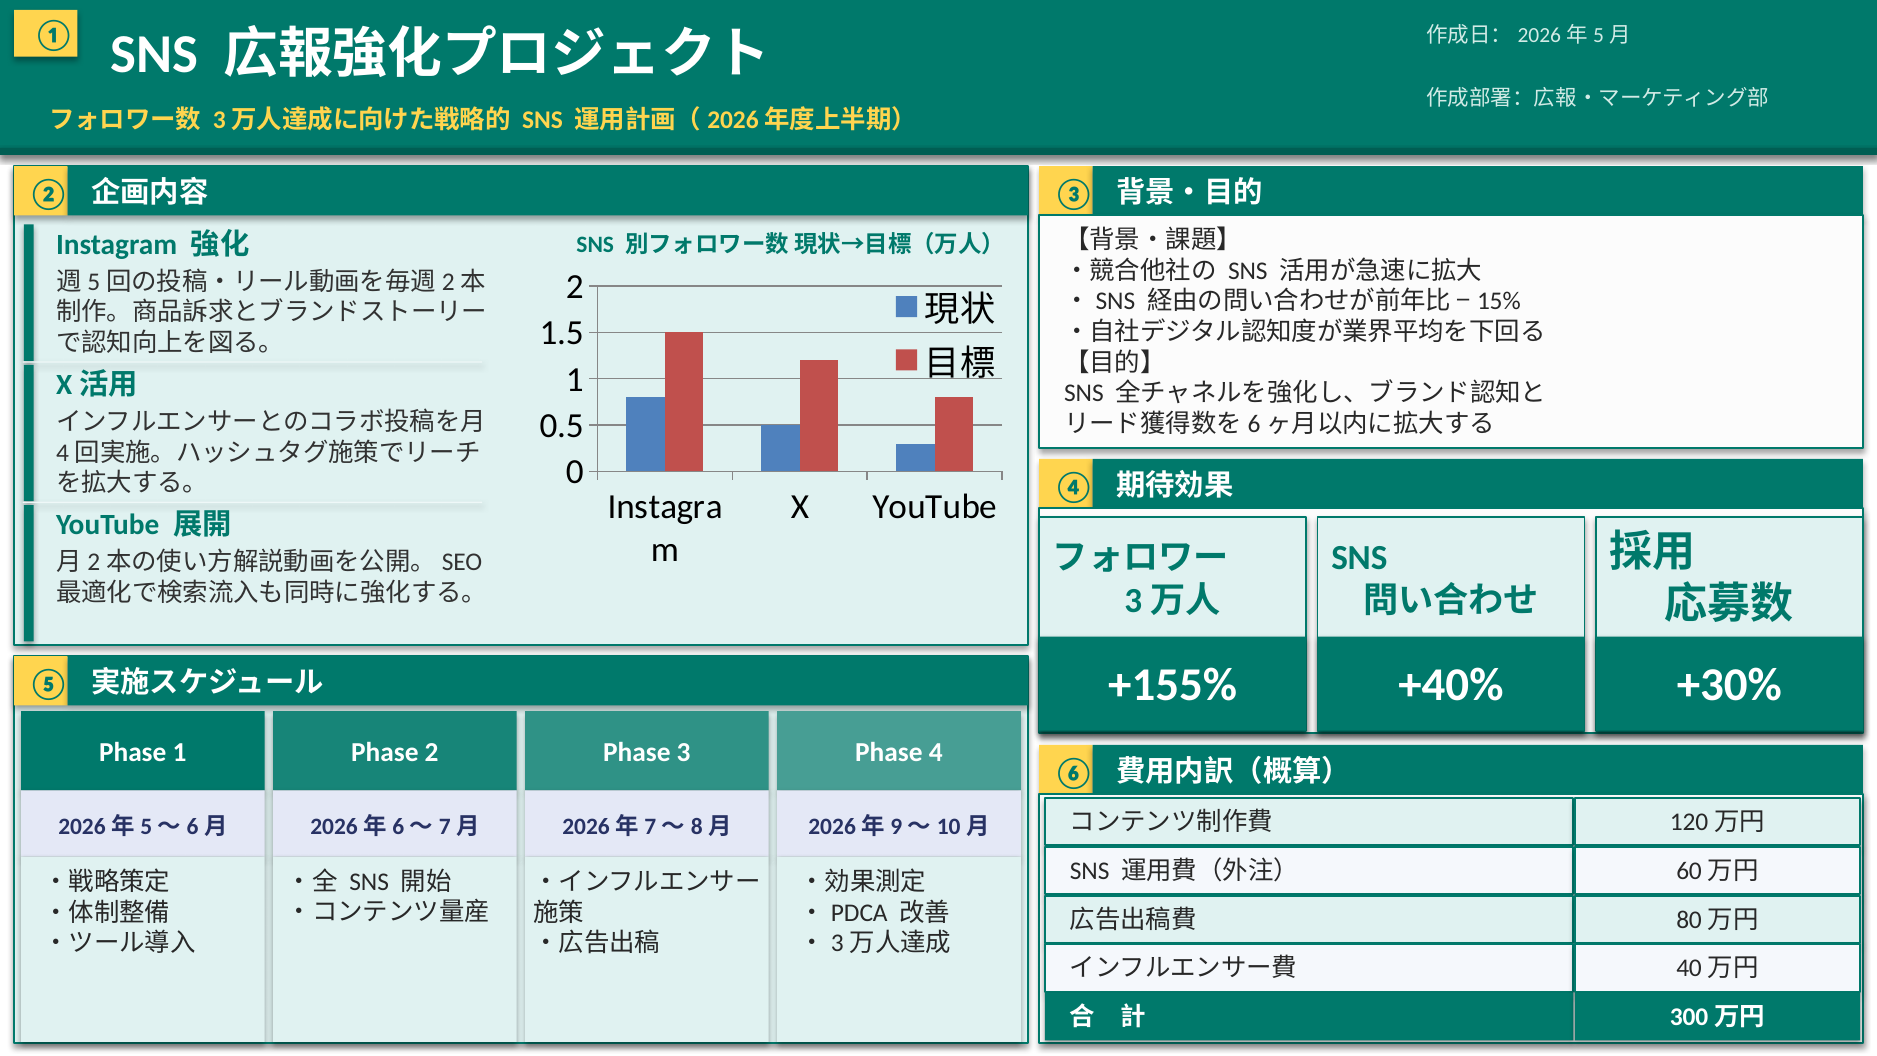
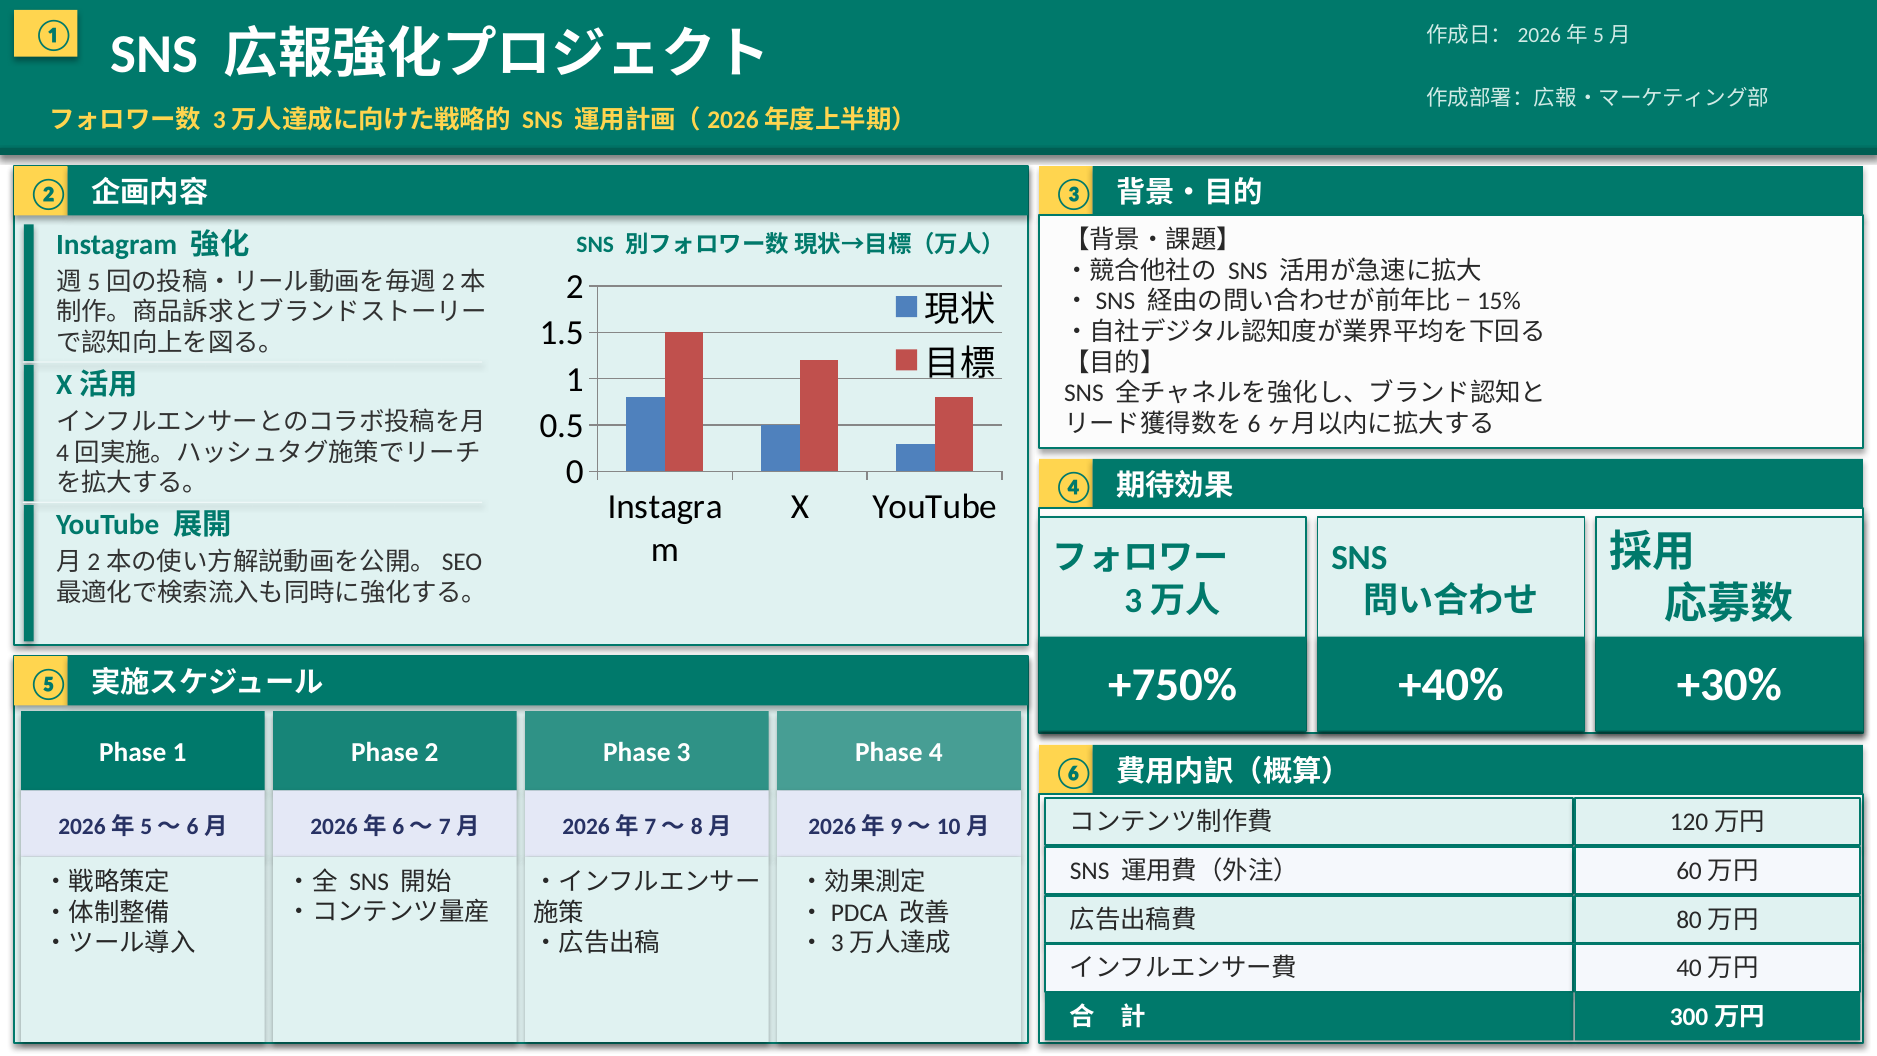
+155%: +155% -> +750% (1173, 685)
